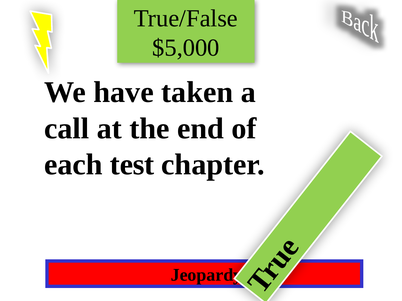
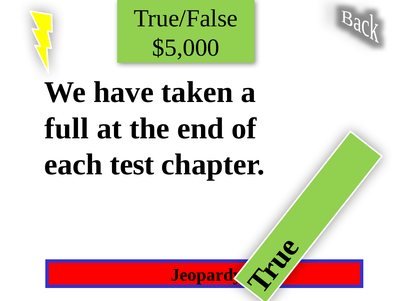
call: call -> full (67, 129)
